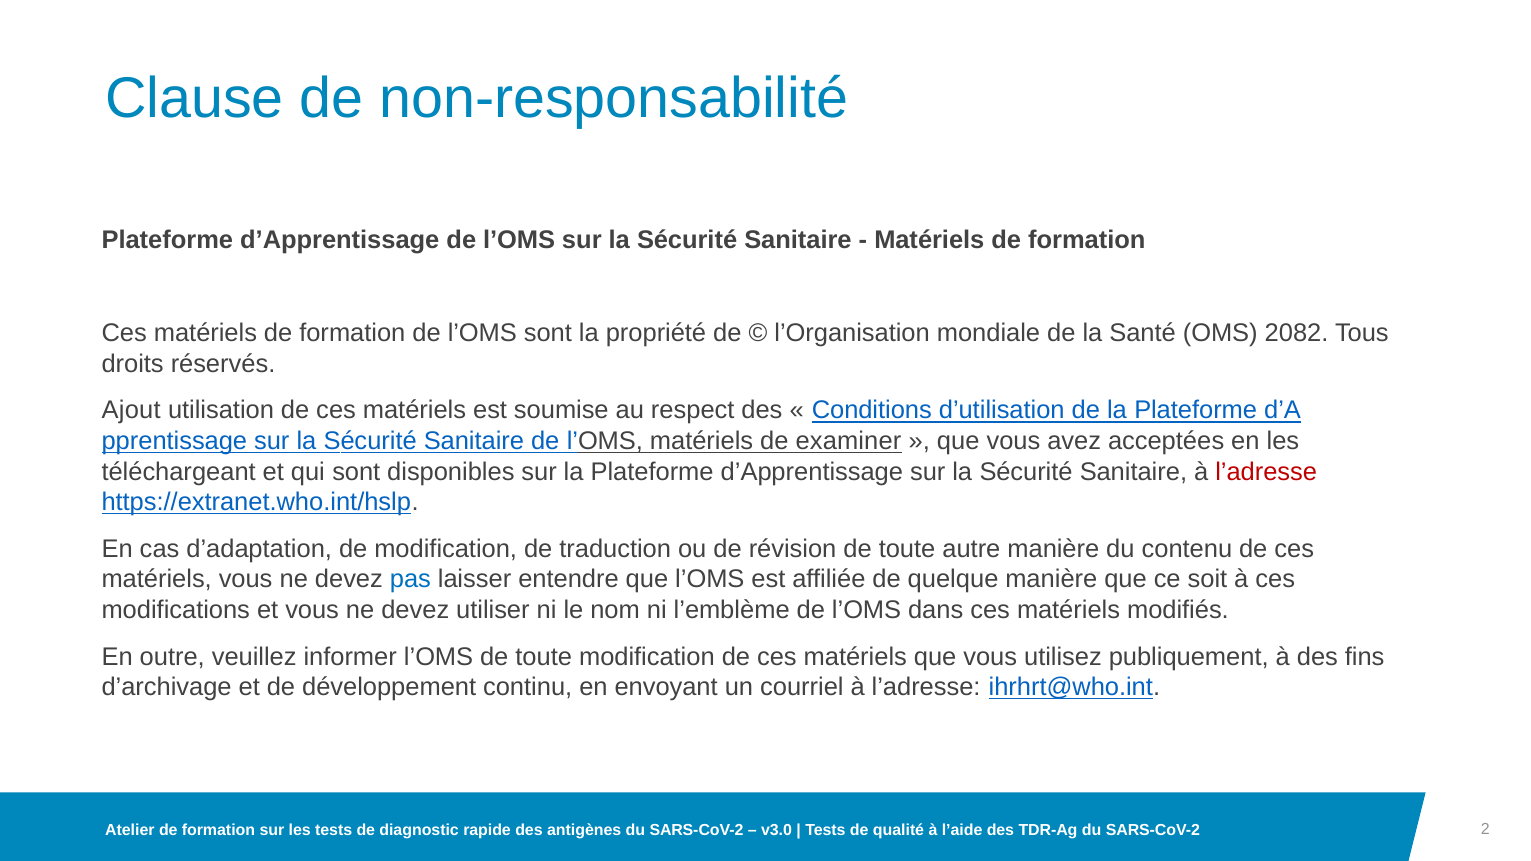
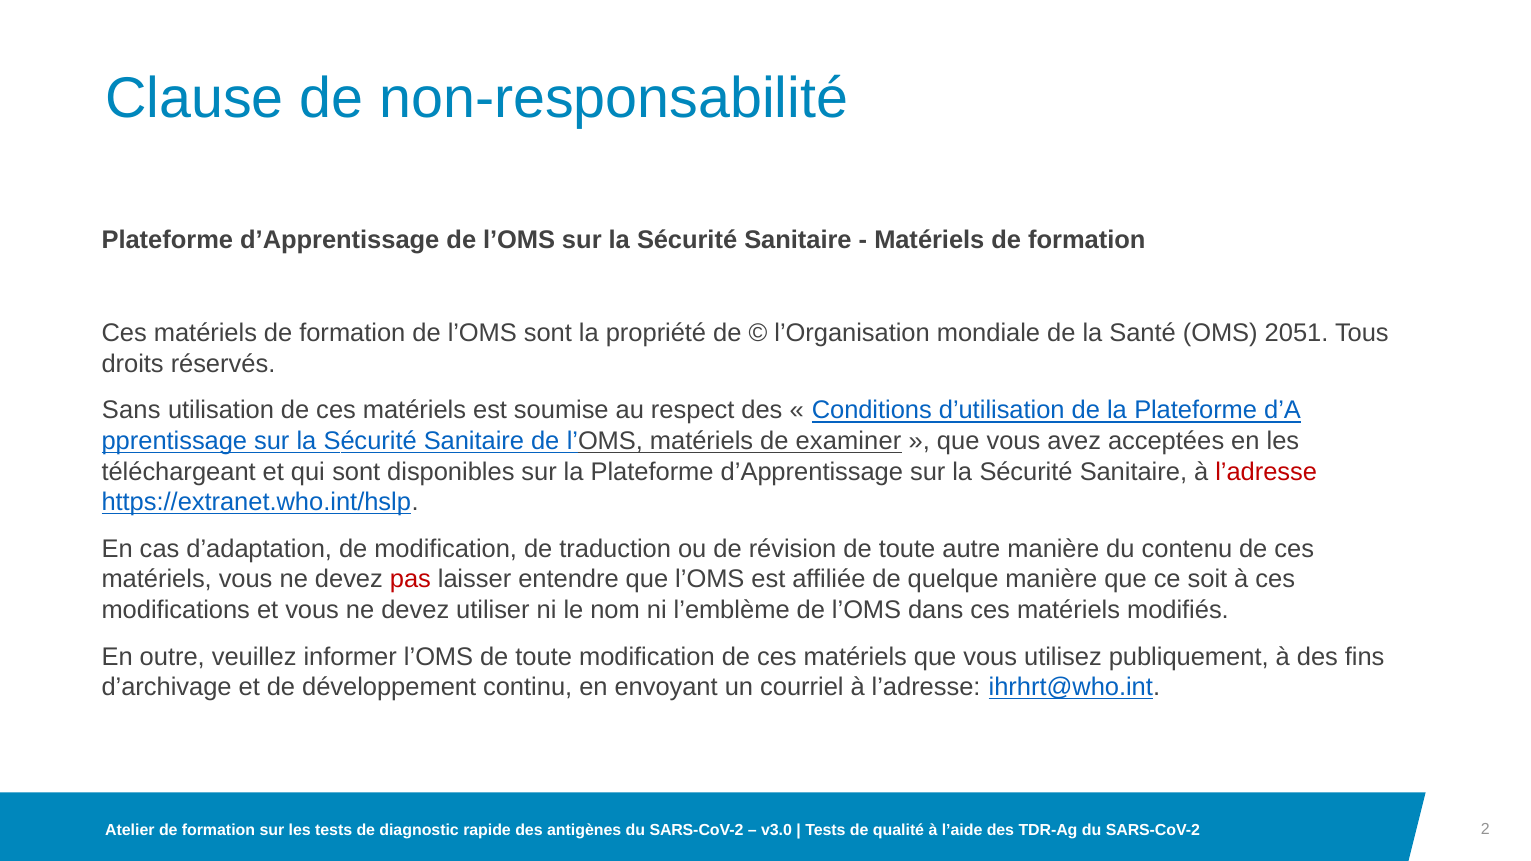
2082: 2082 -> 2051 (1297, 333)
Ajout: Ajout -> Sans (131, 411)
pas colour: blue -> red (410, 580)
